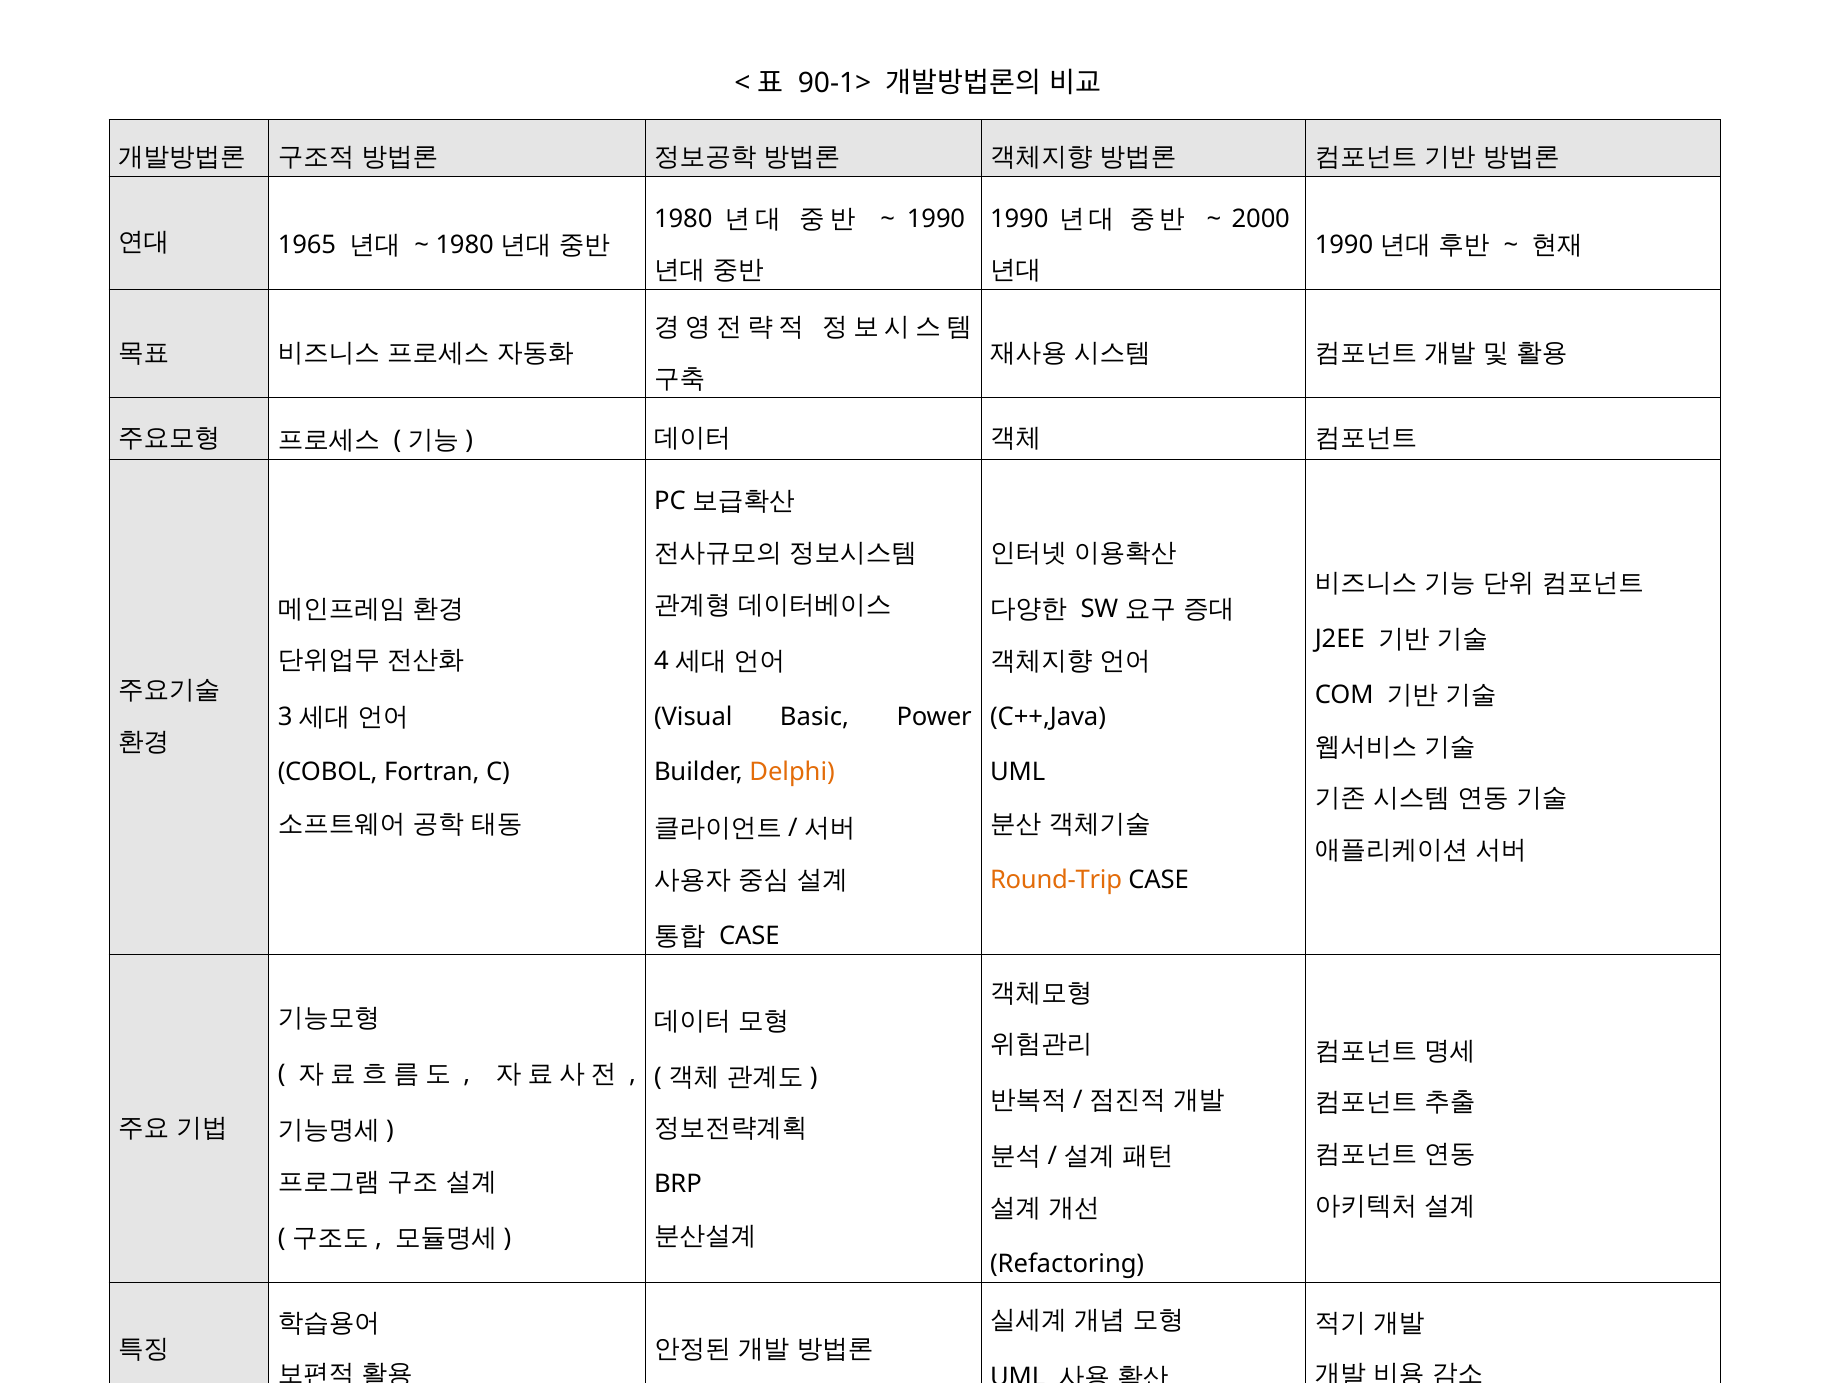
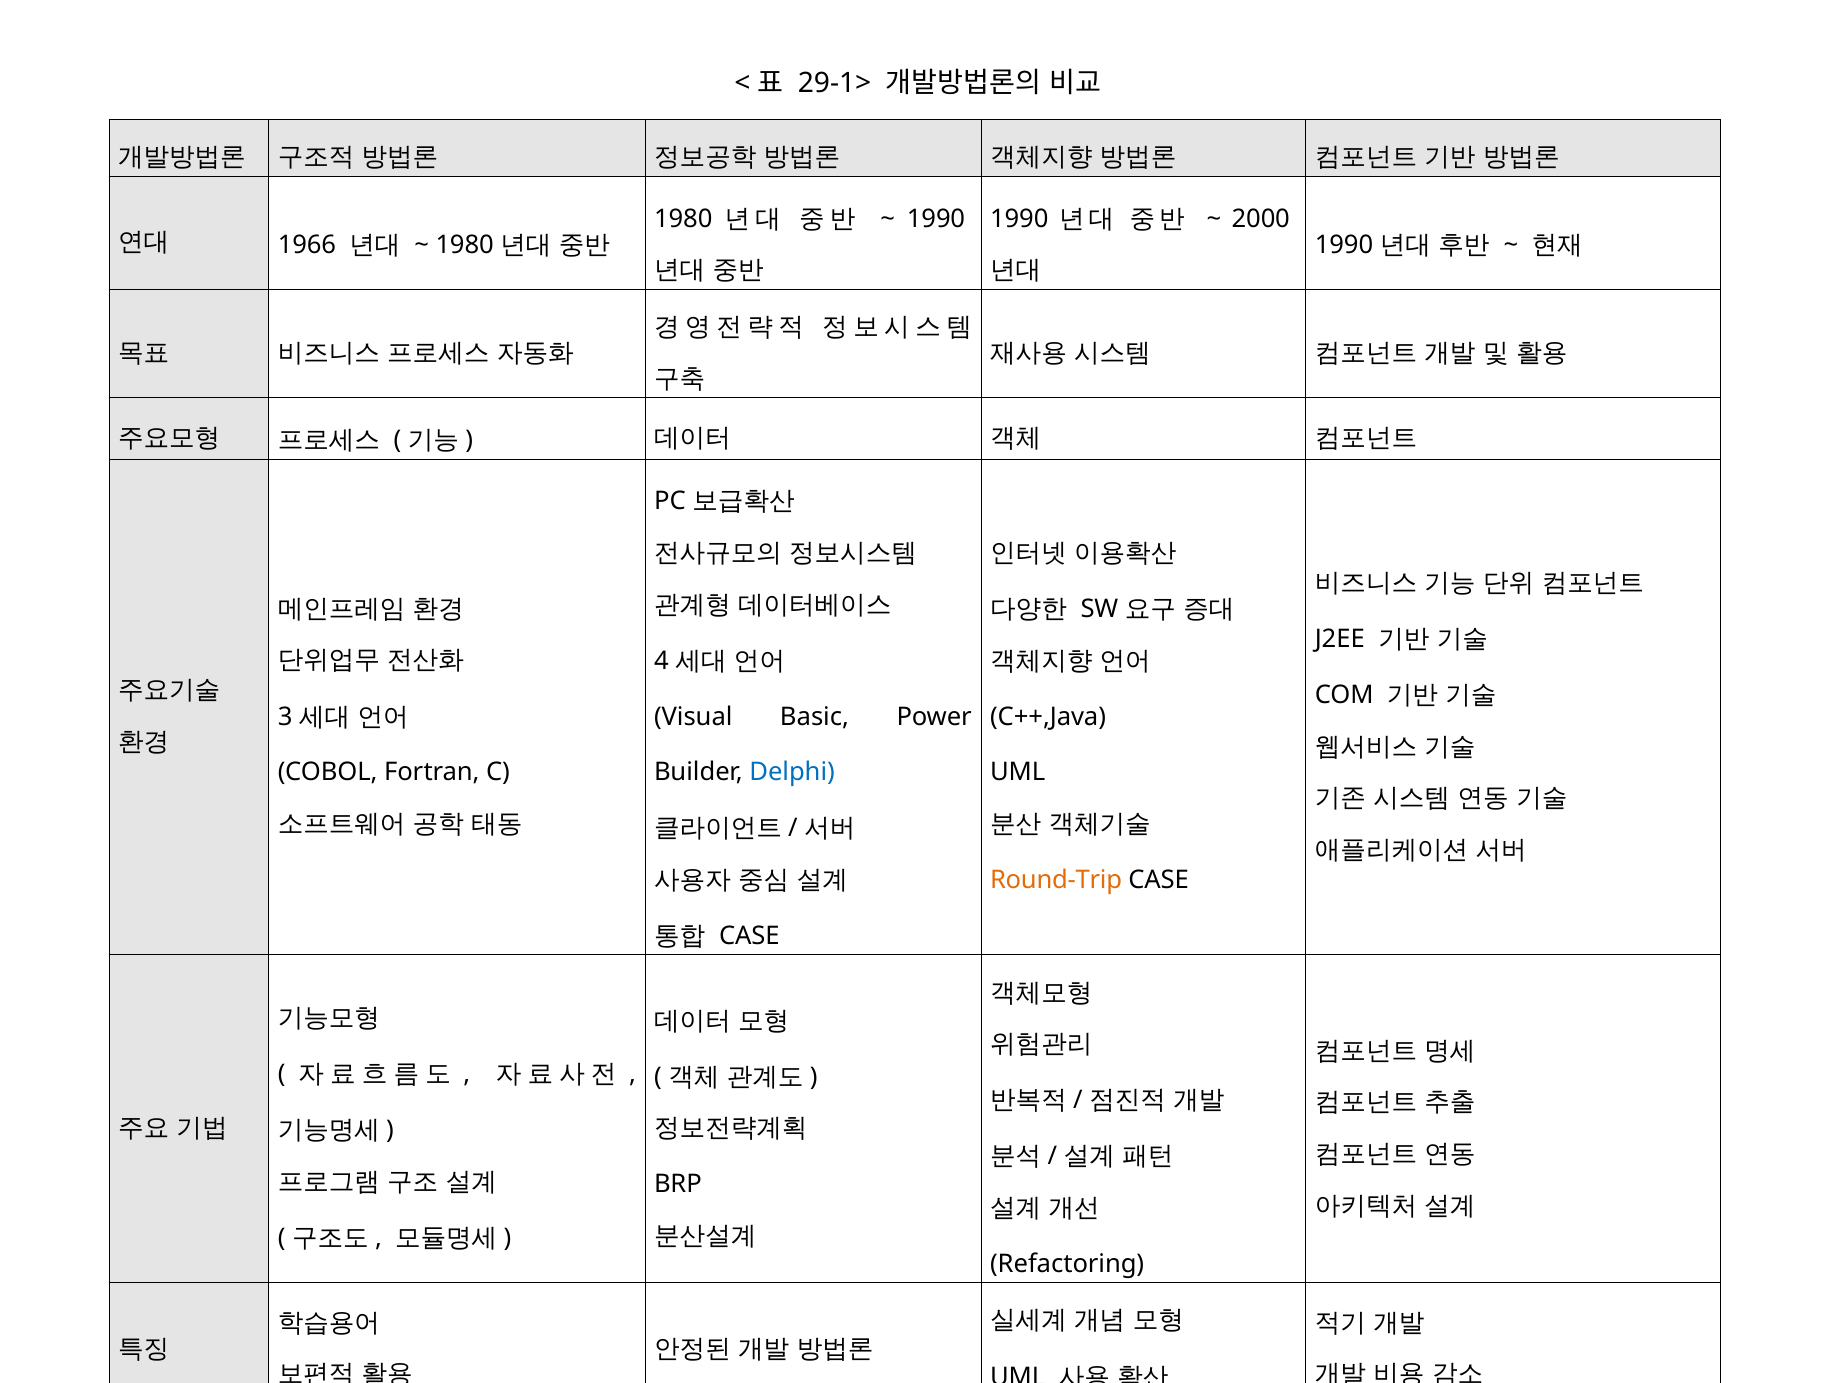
90-1>: 90-1> -> 29-1> (835, 83)
1965: 1965 -> 1966 (307, 245)
Delphi colour: orange -> blue (792, 772)
